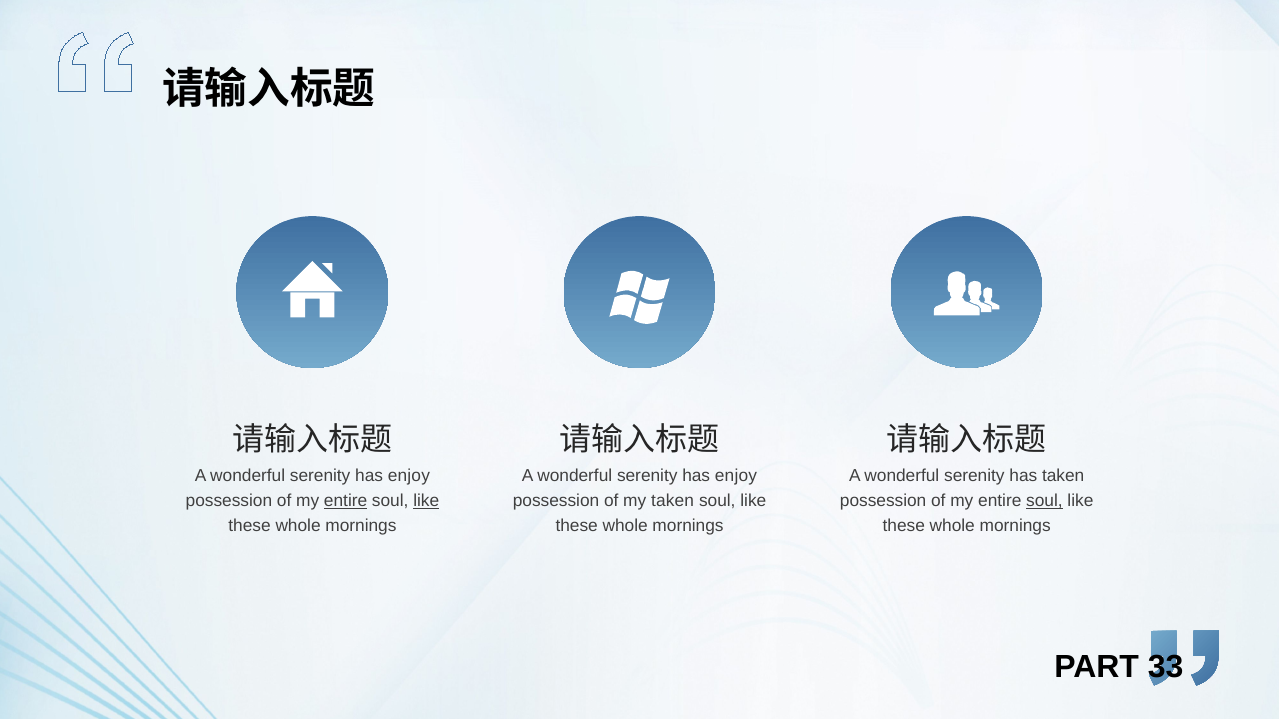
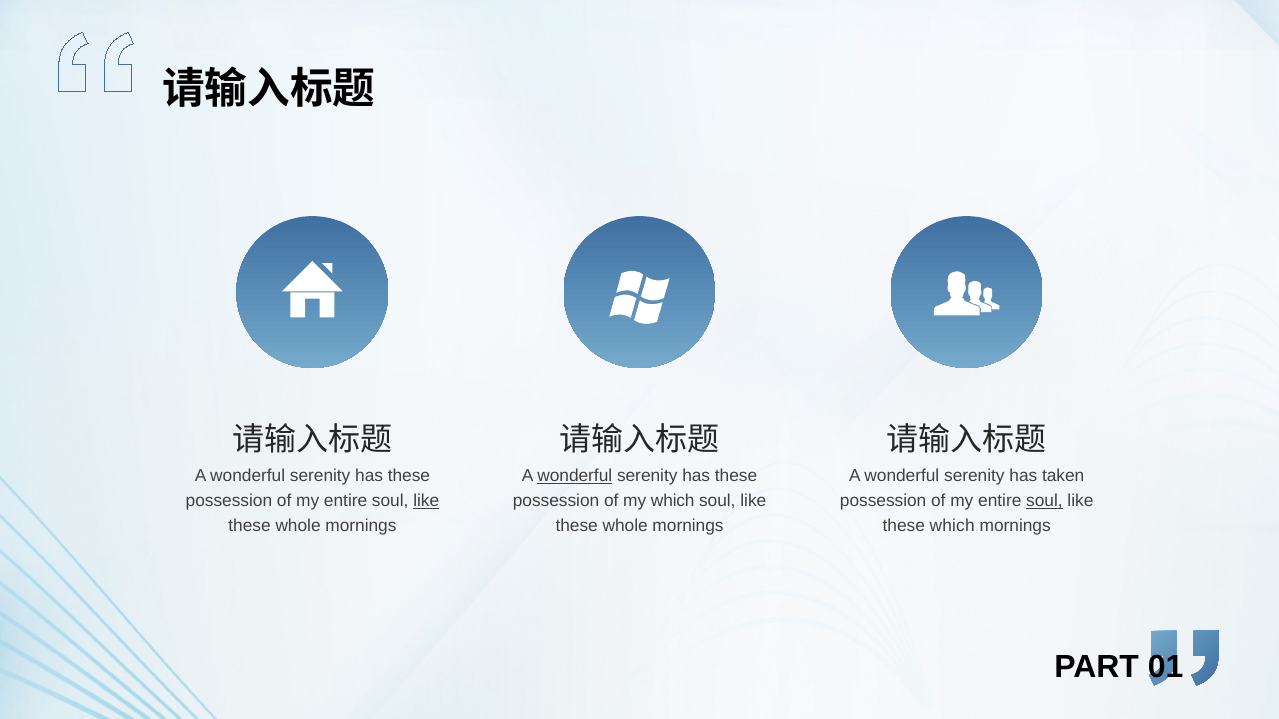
enjoy: enjoy -> these (409, 477)
wonderful underline: none -> present (575, 477)
enjoy: enjoy -> these (736, 477)
entire underline: present -> none (346, 502)
my taken: taken -> which (673, 502)
whole: whole -> which (952, 526)
33: 33 -> 01 (1166, 667)
